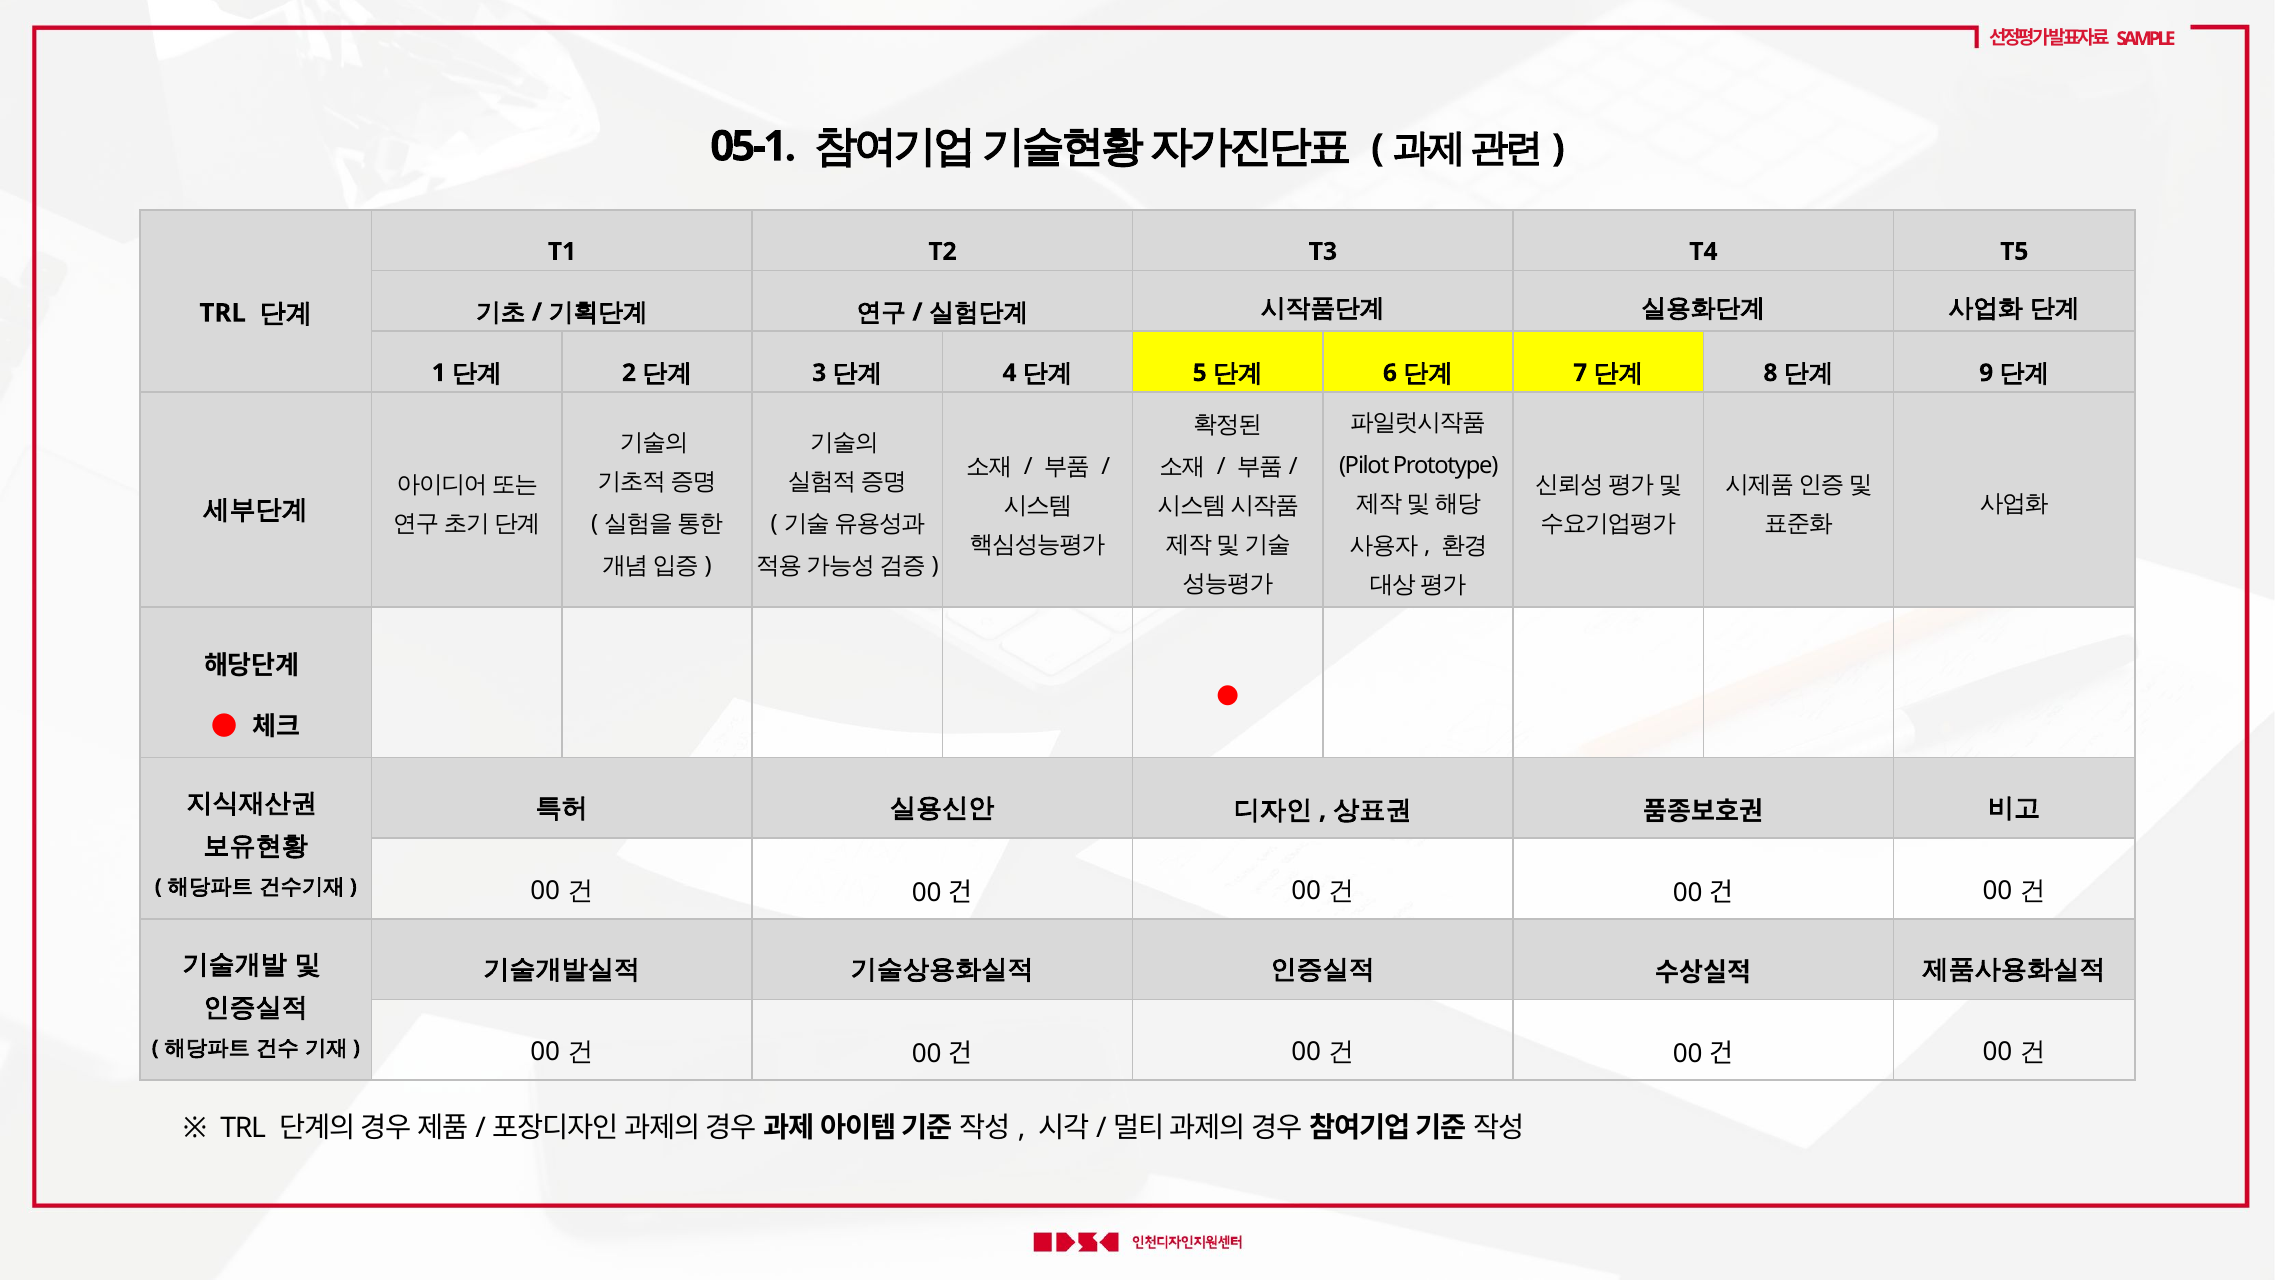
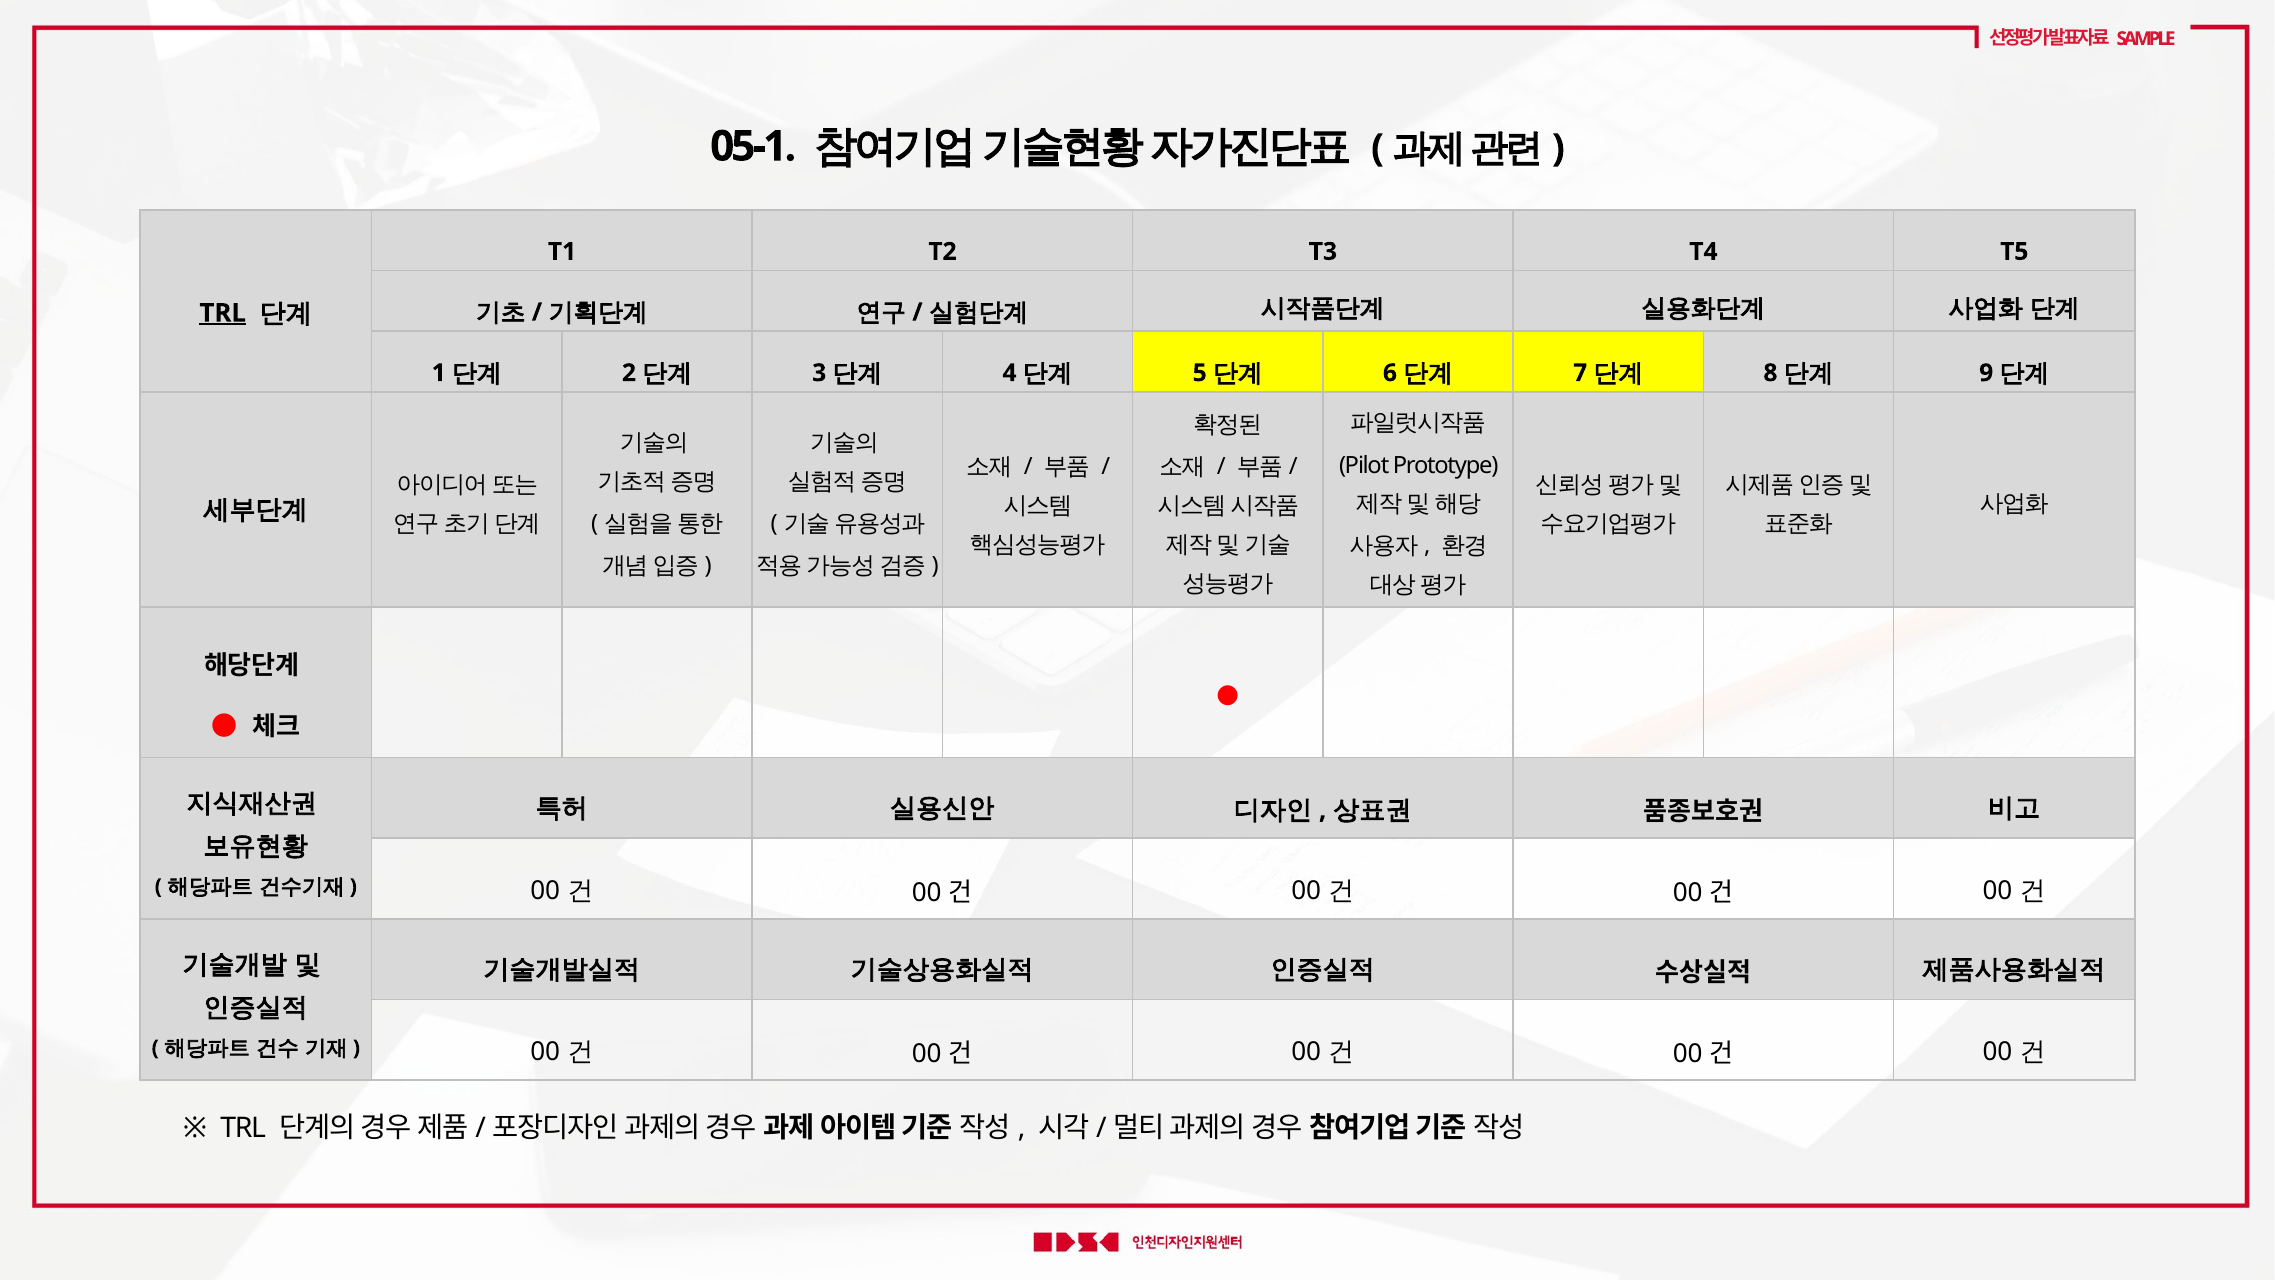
TRL underline: none -> present (223, 313)
